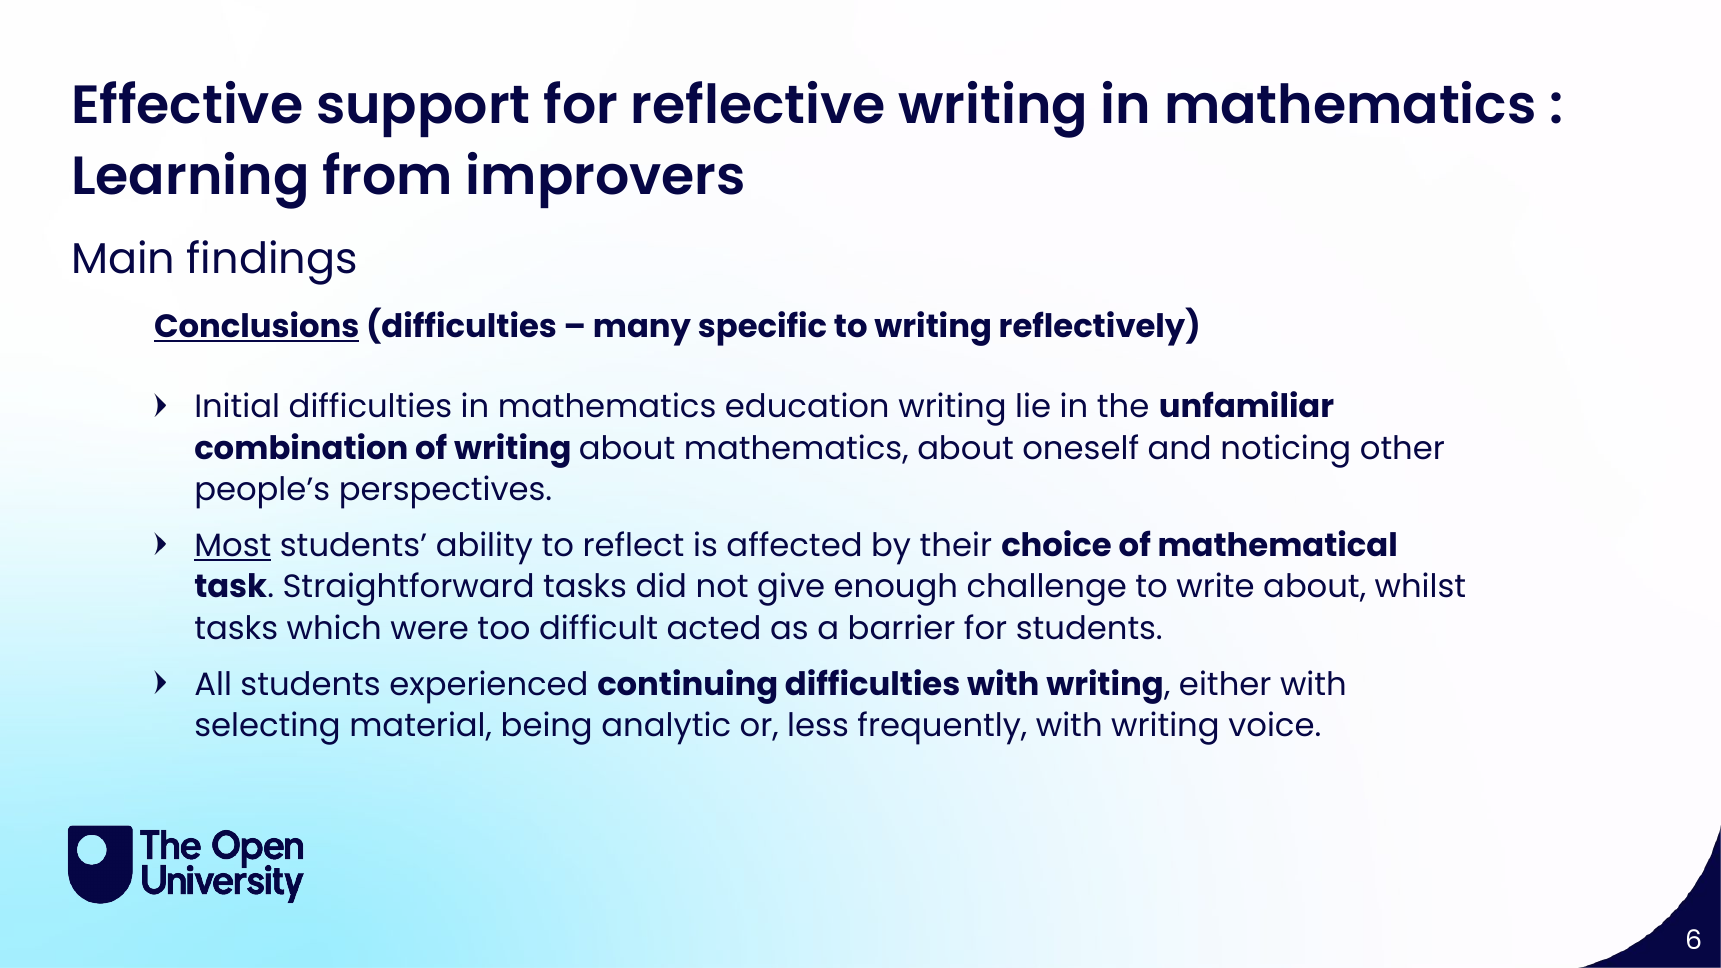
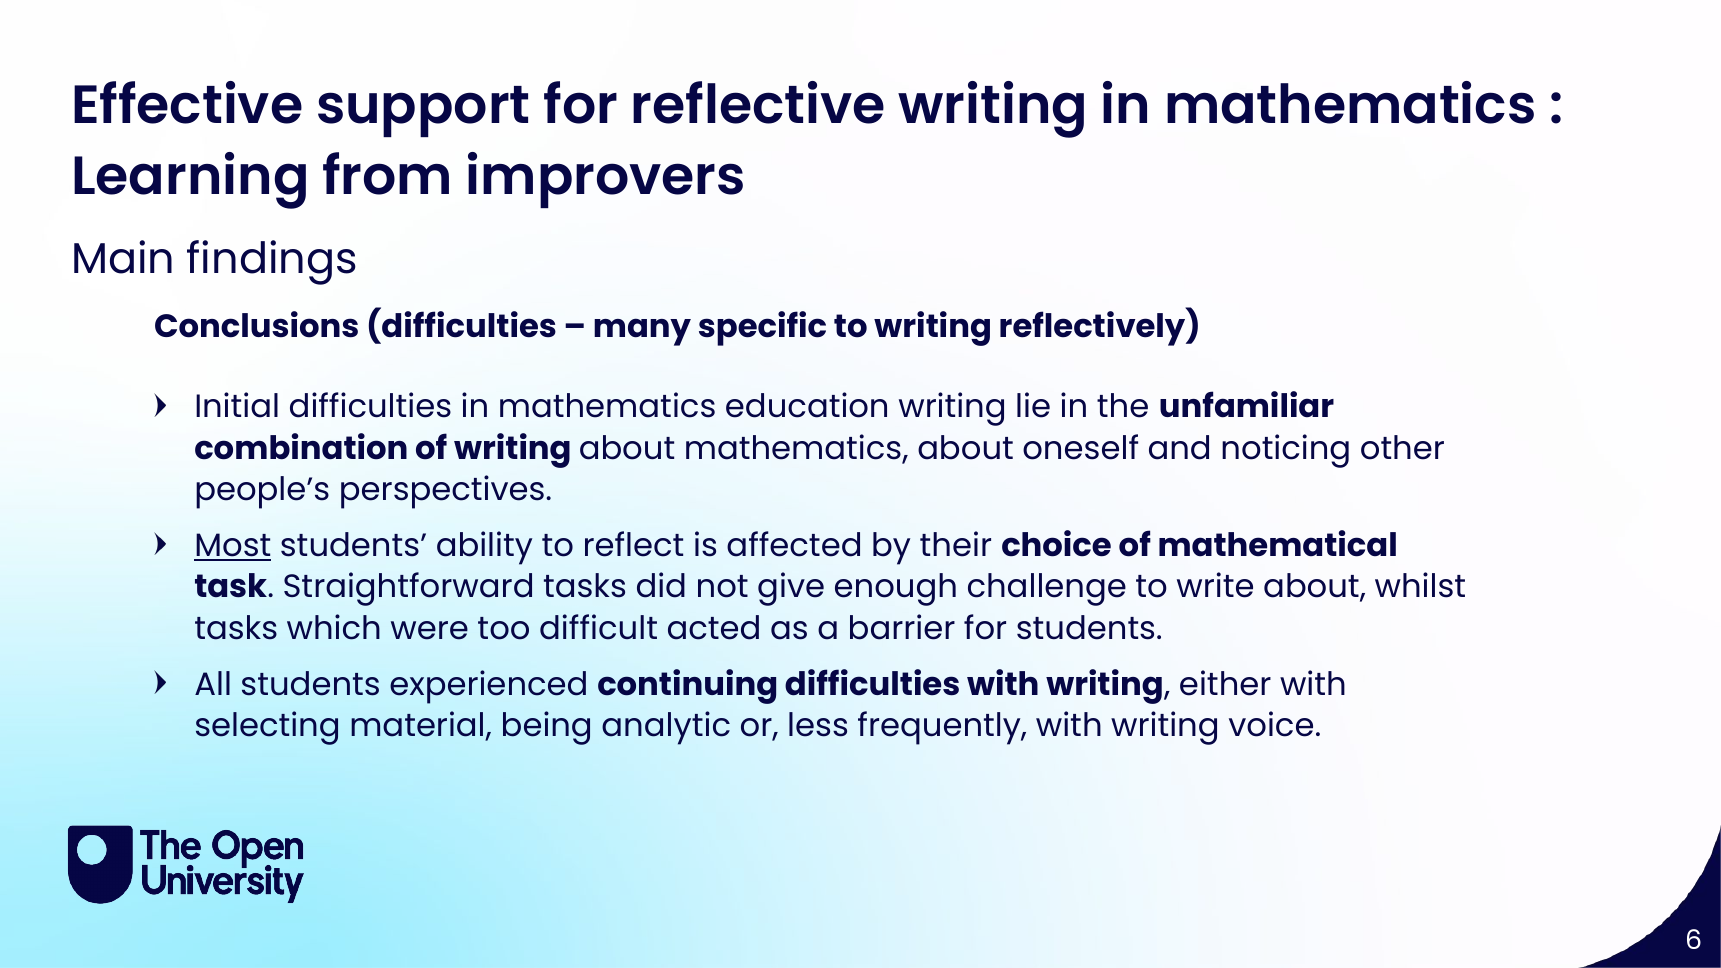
Conclusions underline: present -> none (257, 327)
